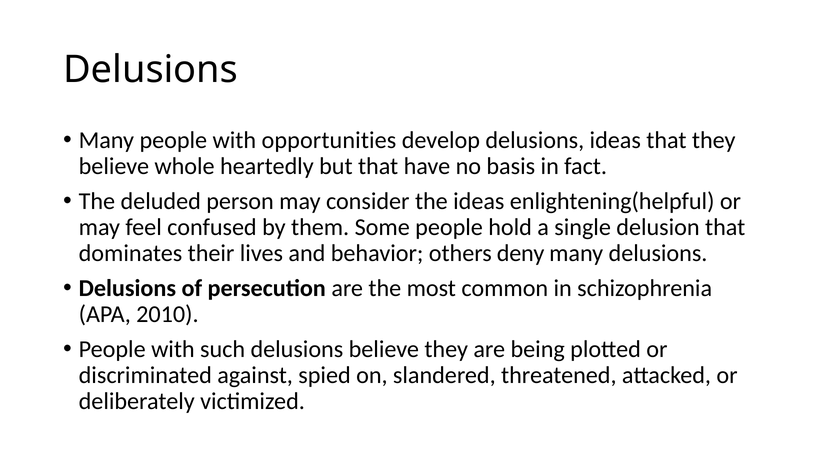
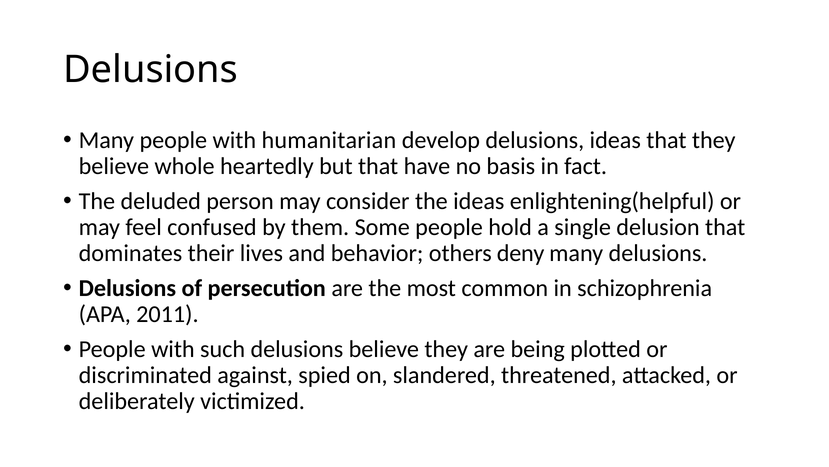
opportunities: opportunities -> humanitarian (329, 140)
2010: 2010 -> 2011 (167, 314)
